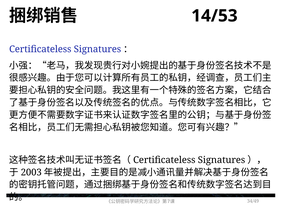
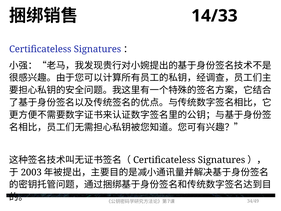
14/53: 14/53 -> 14/33 (214, 16)
